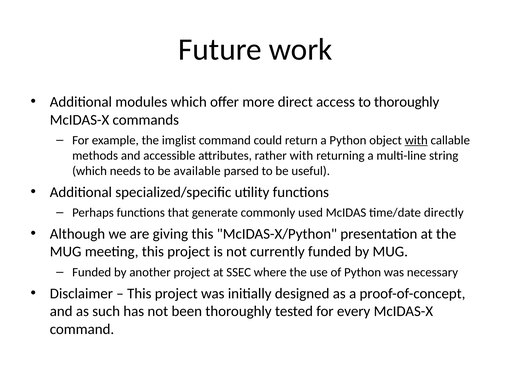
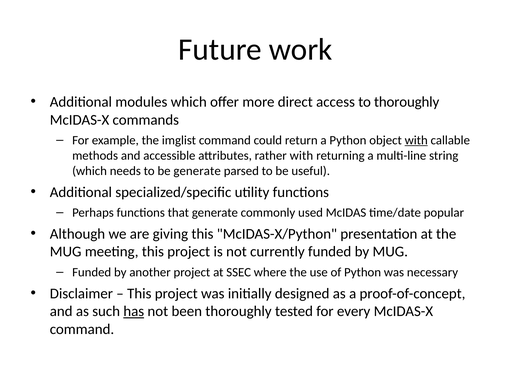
be available: available -> generate (197, 171)
directly: directly -> popular (444, 213)
has underline: none -> present (134, 312)
